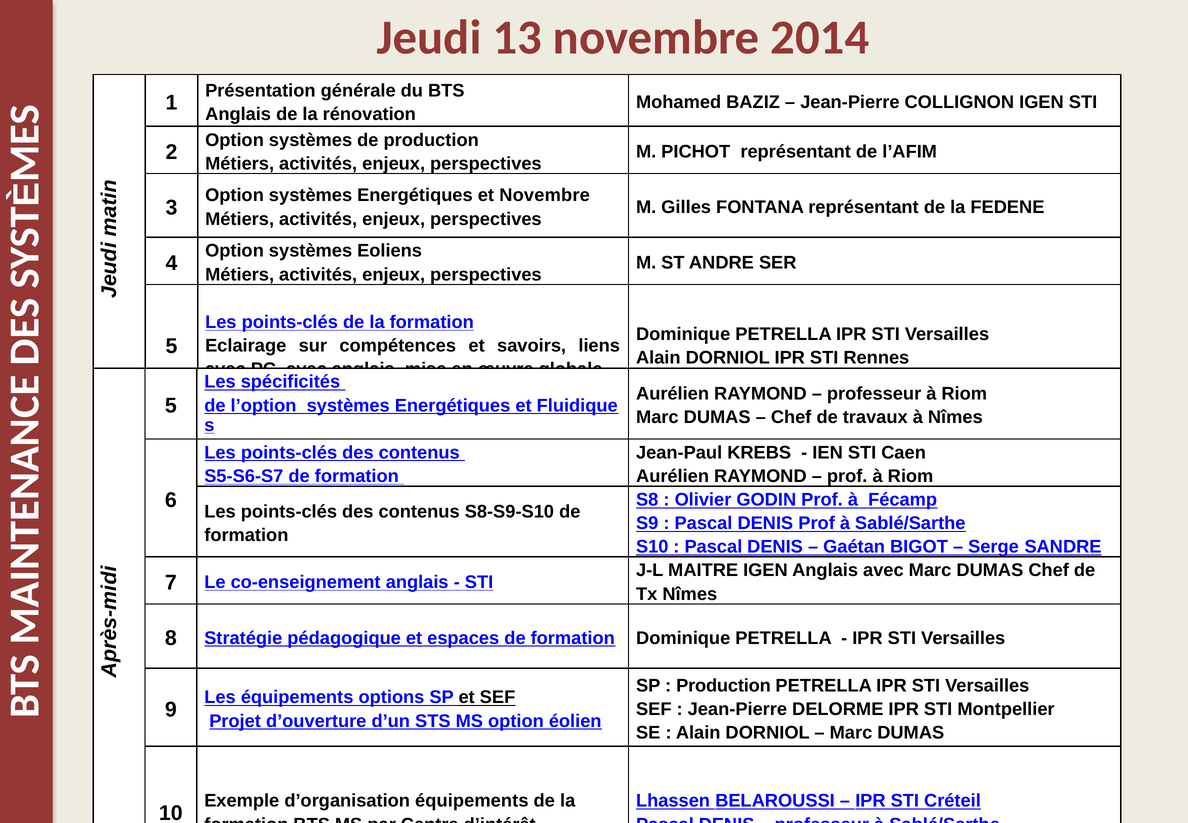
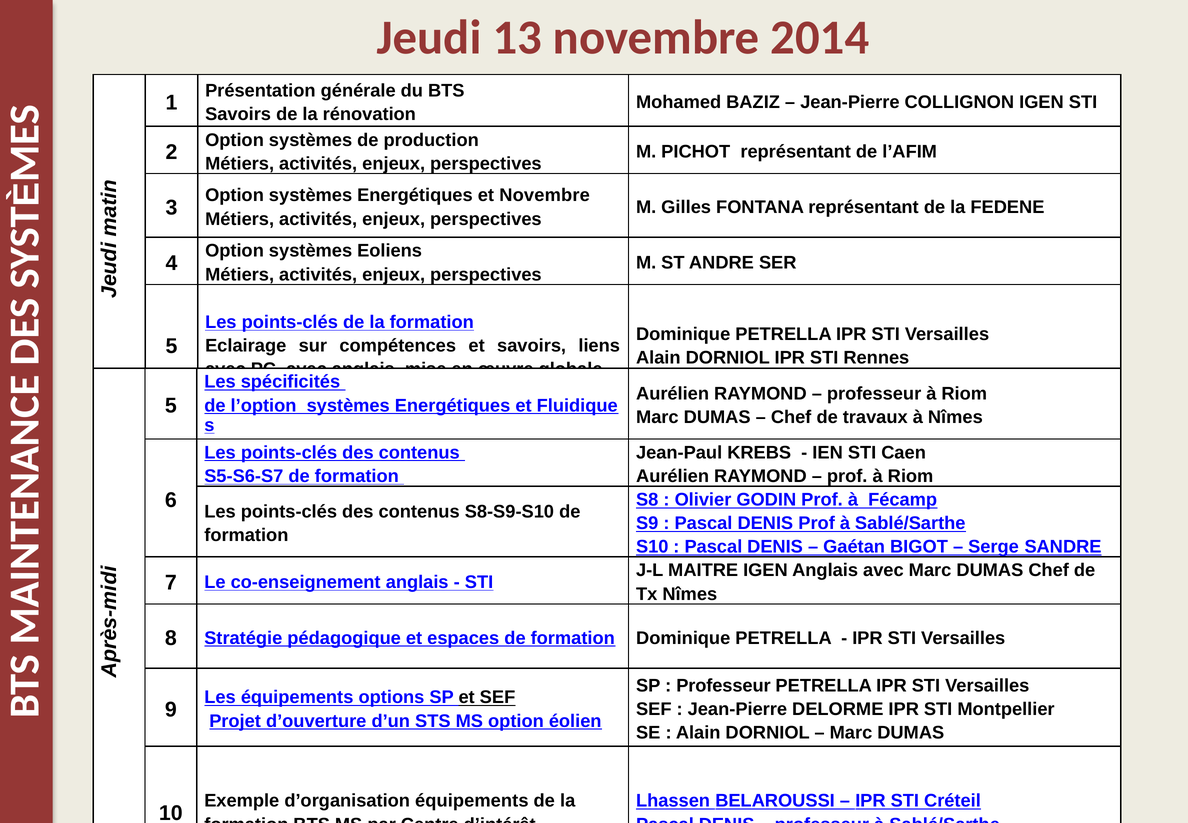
Anglais: Anglais -> Savoirs (238, 114)
Production: Production -> Professeur (723, 685)
